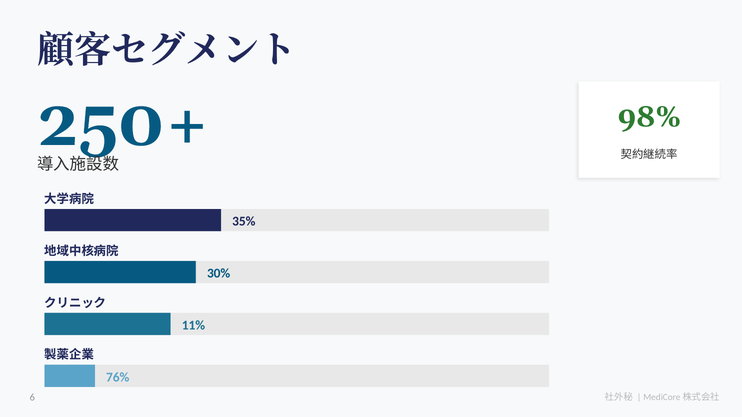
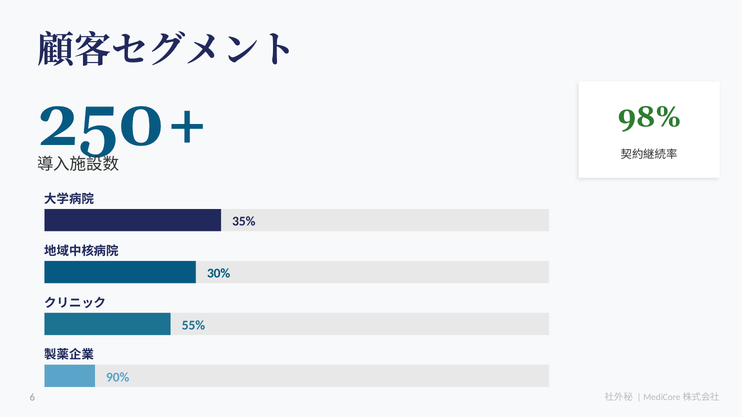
11%: 11% -> 55% (193, 326)
76%: 76% -> 90% (118, 378)
